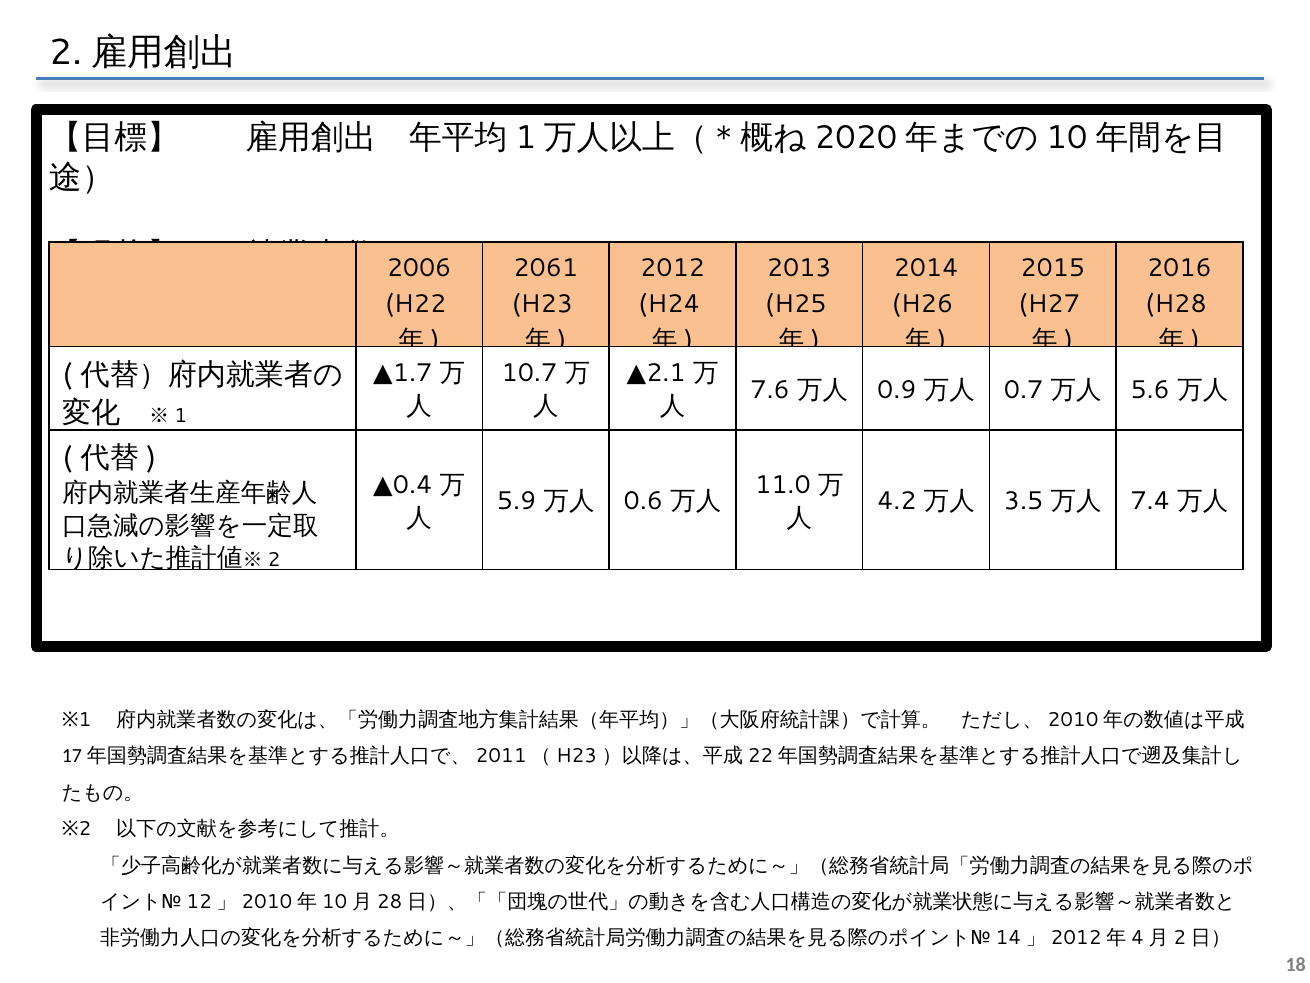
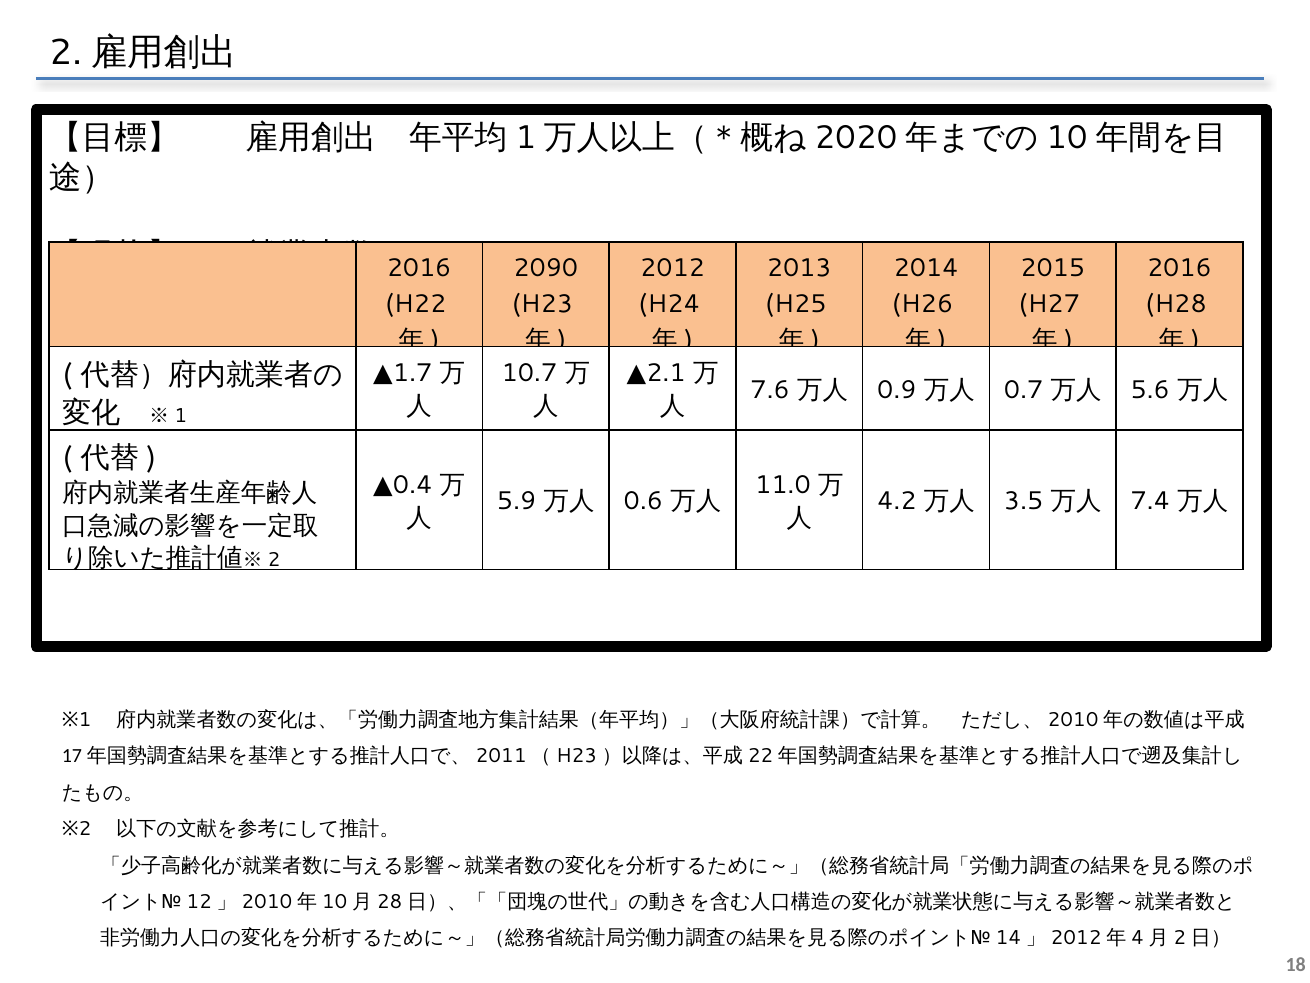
2006: 2006 -> 2016 (419, 268)
2061: 2061 -> 2090 (546, 268)
